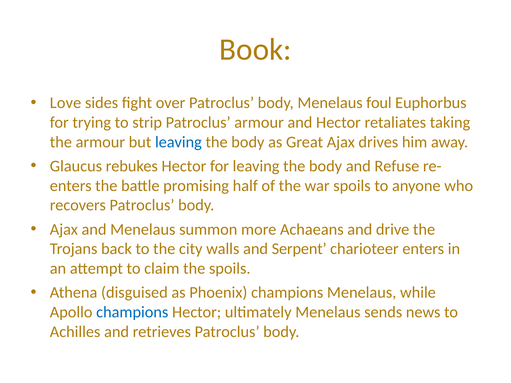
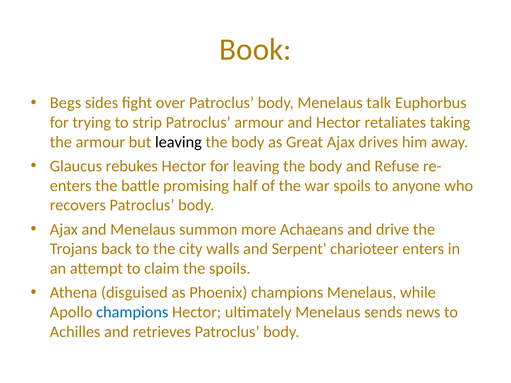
Love: Love -> Begs (66, 103)
foul: foul -> talk (379, 103)
leaving colour: blue -> black (178, 142)
